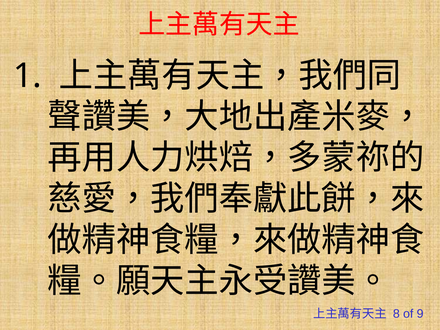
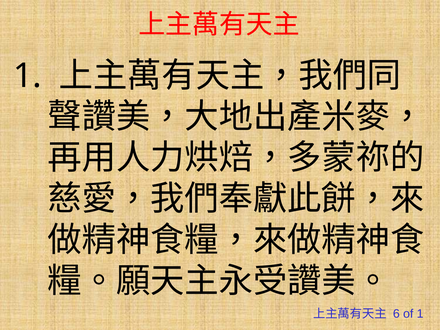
8: 8 -> 6 (396, 314)
of 9: 9 -> 1 (420, 314)
